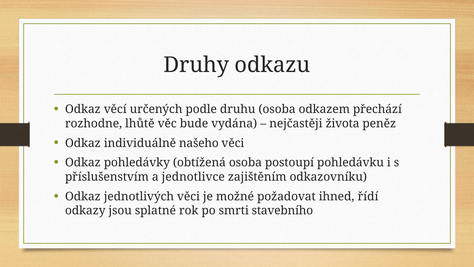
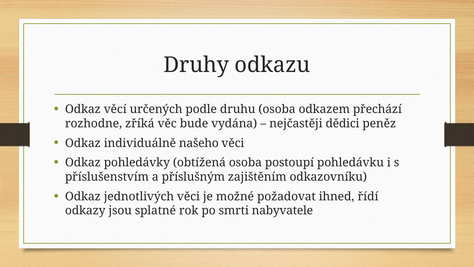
lhůtě: lhůtě -> zříká (140, 123)
života: života -> dědici (343, 123)
jednotlivce: jednotlivce -> příslušným (193, 177)
stavebního: stavebního -> nabyvatele (282, 210)
